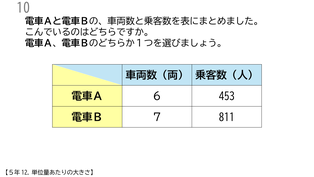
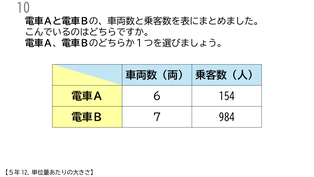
453: 453 -> 154 (227, 96)
811: 811 -> 984 (227, 117)
